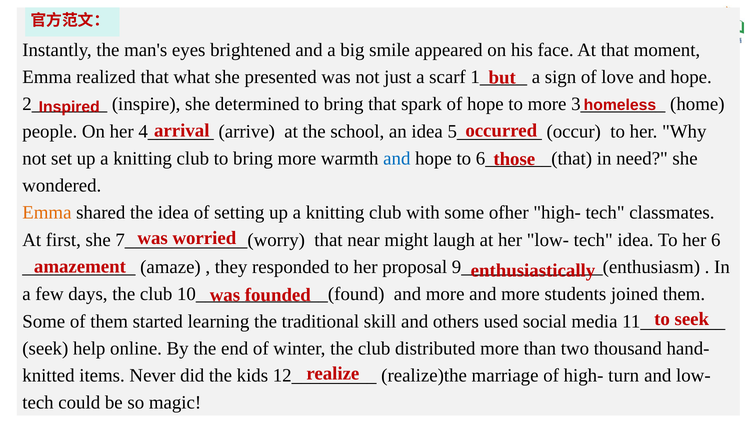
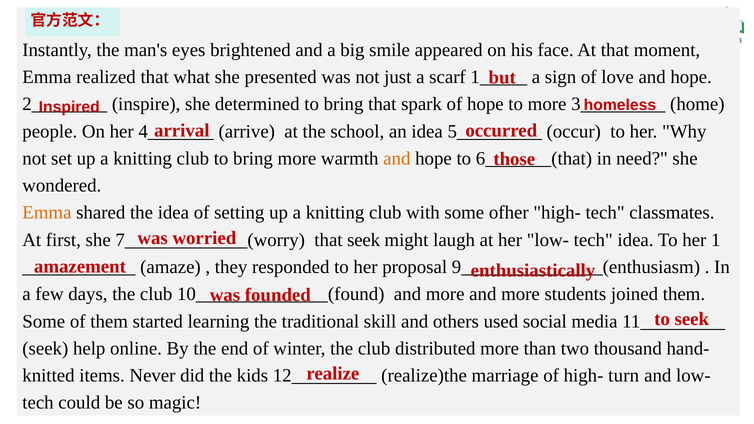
and colour: blue -> orange (397, 159)
that near: near -> seek (364, 240)
6: 6 -> 1 (716, 240)
